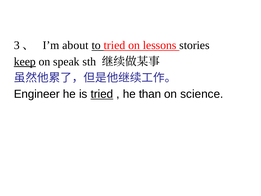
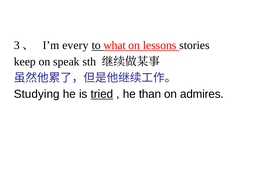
about: about -> every (75, 45)
to tried: tried -> what (115, 45)
keep underline: present -> none (25, 62)
Engineer: Engineer -> Studying (37, 94)
science: science -> admires (202, 94)
